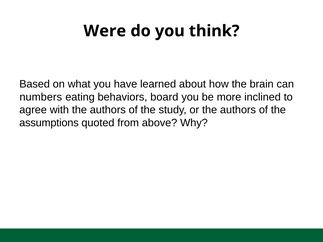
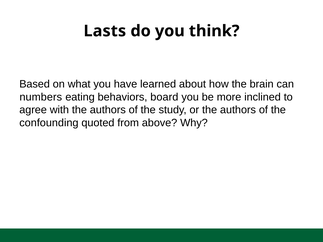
Were: Were -> Lasts (105, 31)
assumptions: assumptions -> confounding (49, 123)
